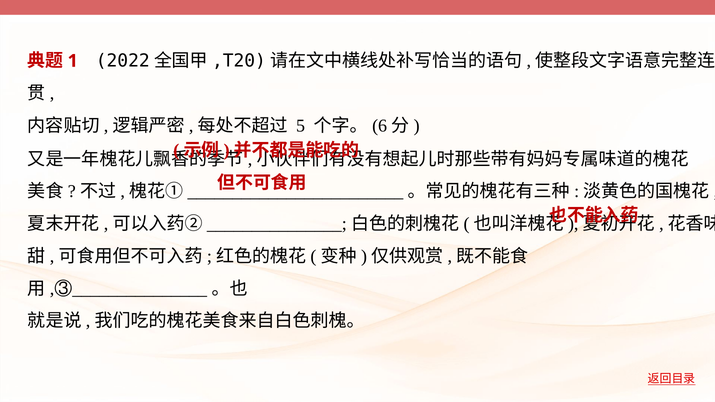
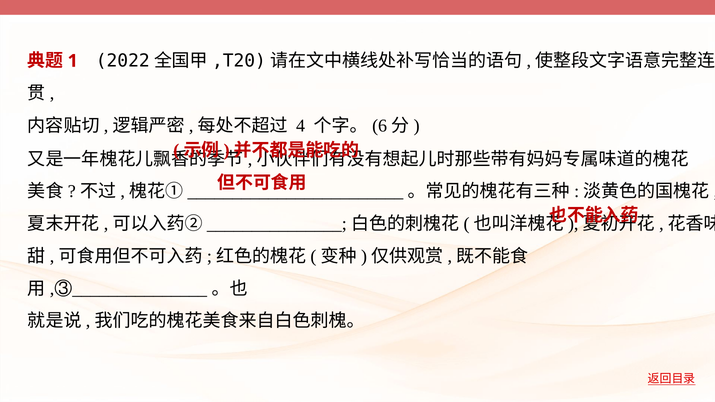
5: 5 -> 4 (301, 126)
